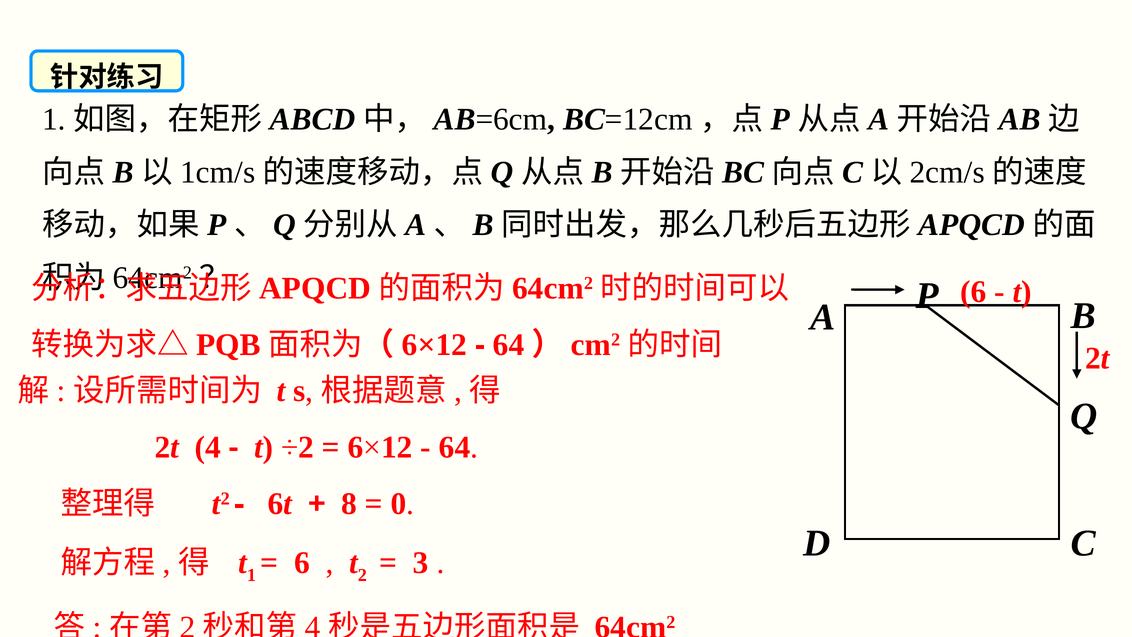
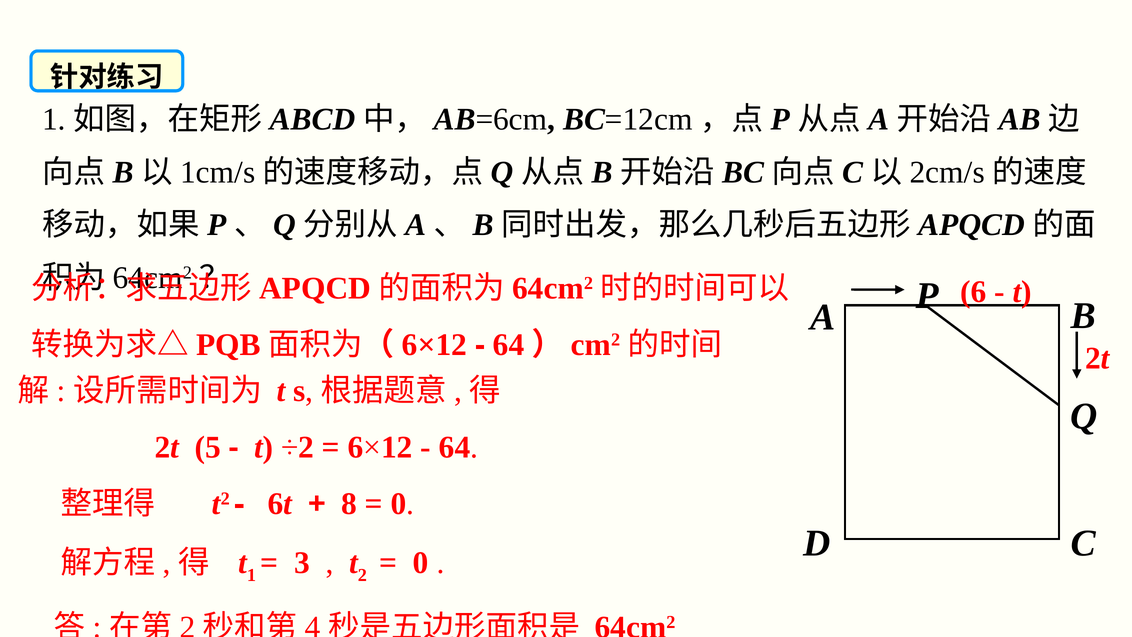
4: 4 -> 5 (208, 447)
6: 6 -> 3 (302, 563)
3: 3 -> 0 (421, 563)
